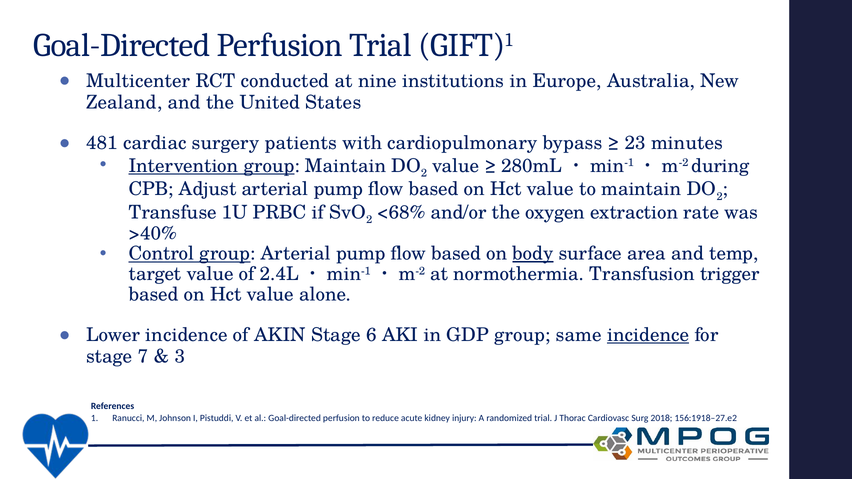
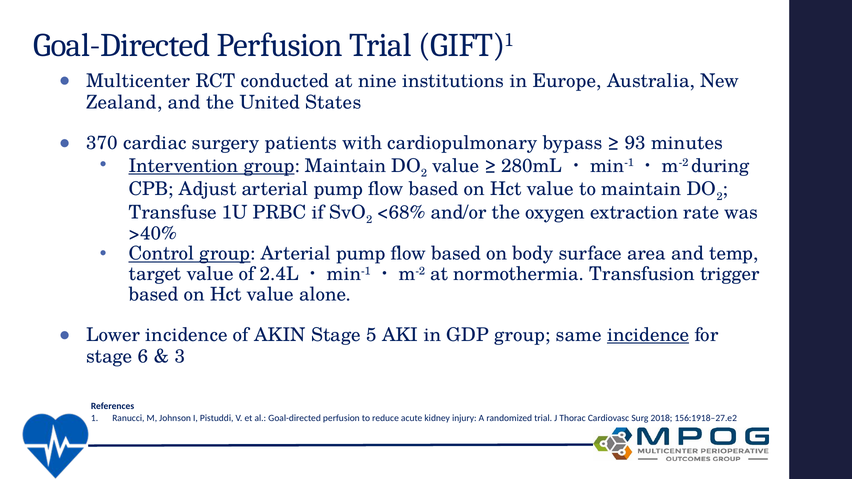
481: 481 -> 370 (102, 143)
23: 23 -> 93 (635, 143)
body underline: present -> none (533, 254)
6: 6 -> 5 (371, 335)
7: 7 -> 6 (143, 357)
